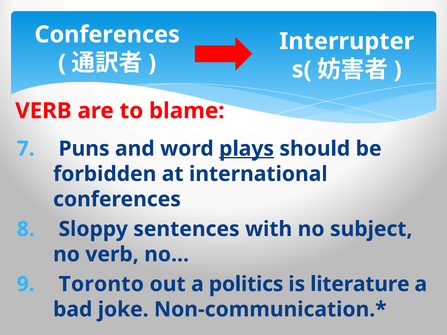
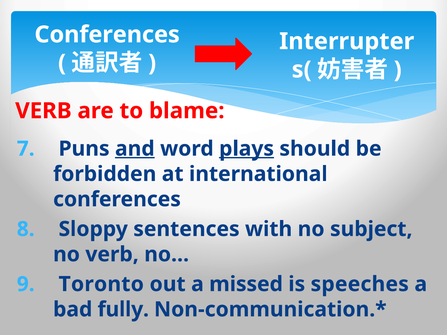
and underline: none -> present (135, 149)
politics: politics -> missed (246, 284)
literature: literature -> speeches (360, 284)
joke: joke -> fully (123, 310)
